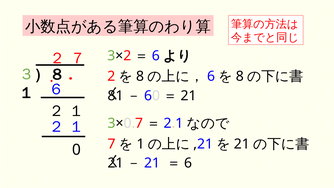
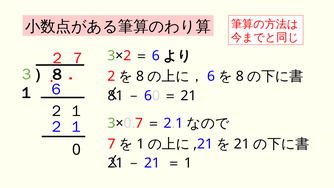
6: 6 -> 1 (188, 163)
